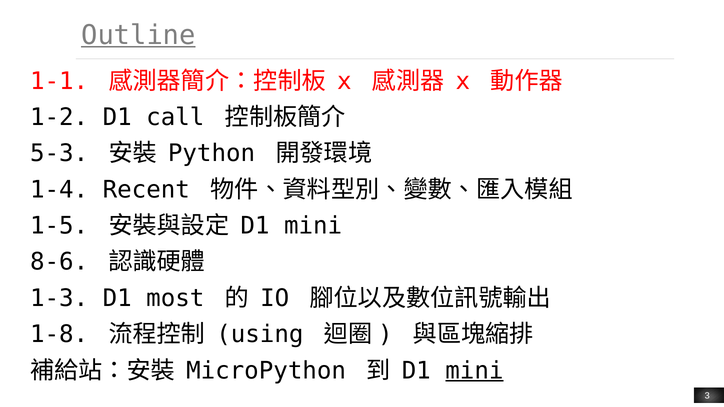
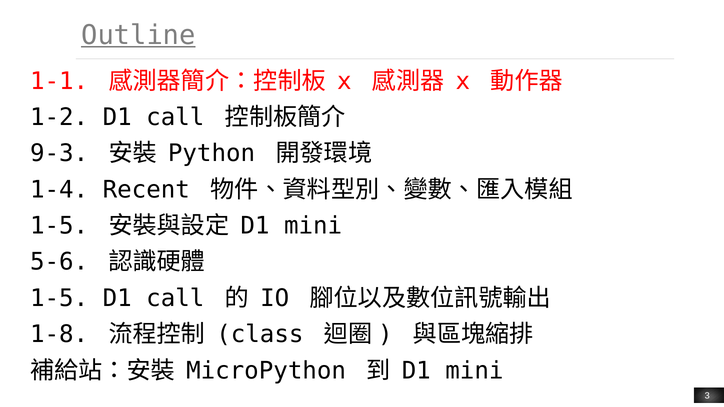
5-3: 5-3 -> 9-3 (59, 154)
8-6: 8-6 -> 5-6 (59, 262)
1-3: 1-3 -> 1-5 (59, 298)
most: most -> call (175, 298)
using: using -> class (260, 335)
mini underline: present -> none (474, 371)
